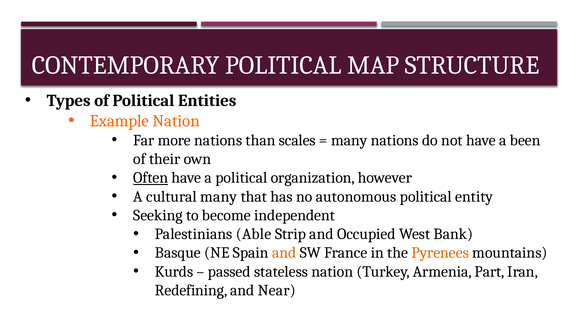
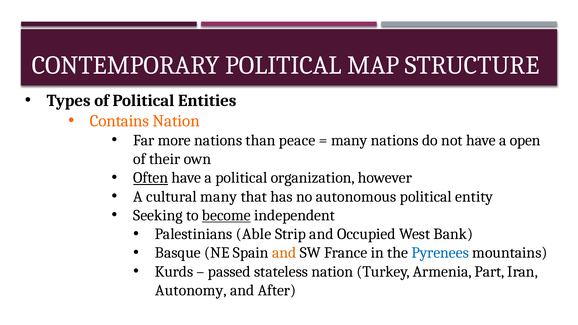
Example: Example -> Contains (120, 121)
scales: scales -> peace (297, 140)
been: been -> open (525, 140)
become underline: none -> present (226, 215)
Pyrenees colour: orange -> blue (440, 253)
Redefining: Redefining -> Autonomy (191, 290)
Near: Near -> After (277, 290)
